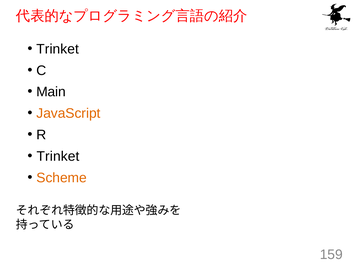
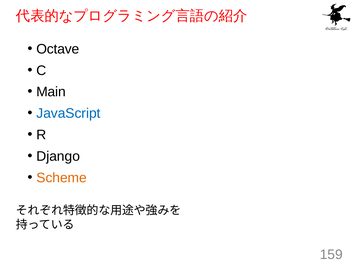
Trinket: Trinket -> Octave (58, 49)
JavaScript colour: orange -> blue (68, 113)
Trinket: Trinket -> Django (58, 156)
